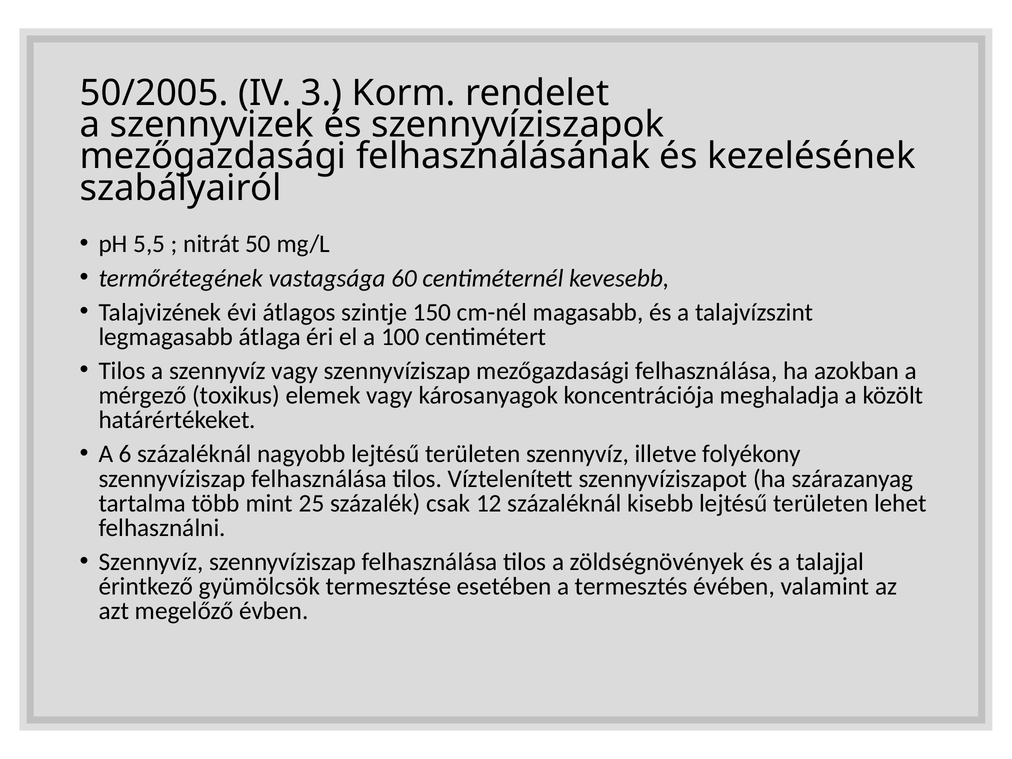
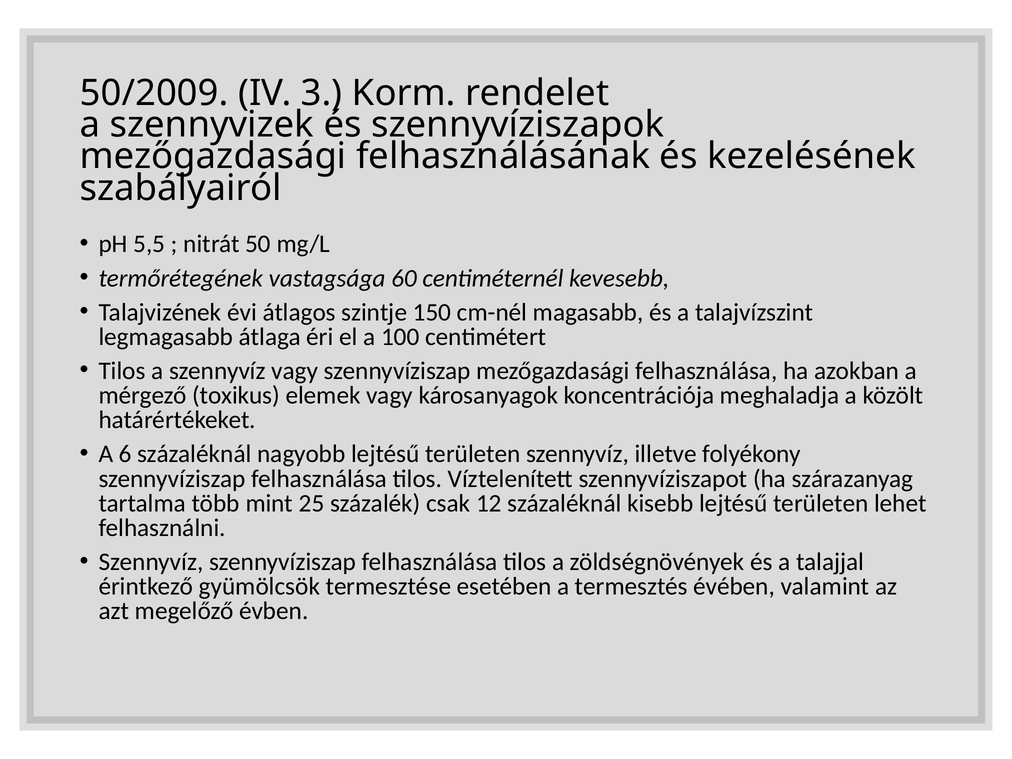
50/2005: 50/2005 -> 50/2009 (154, 93)
